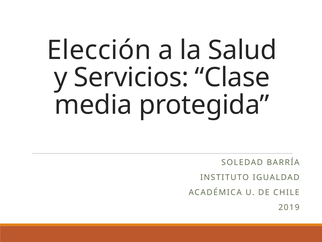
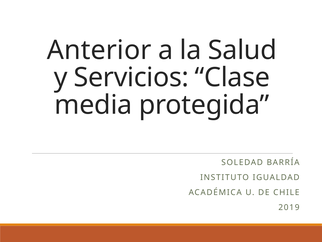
Elección: Elección -> Anterior (99, 50)
